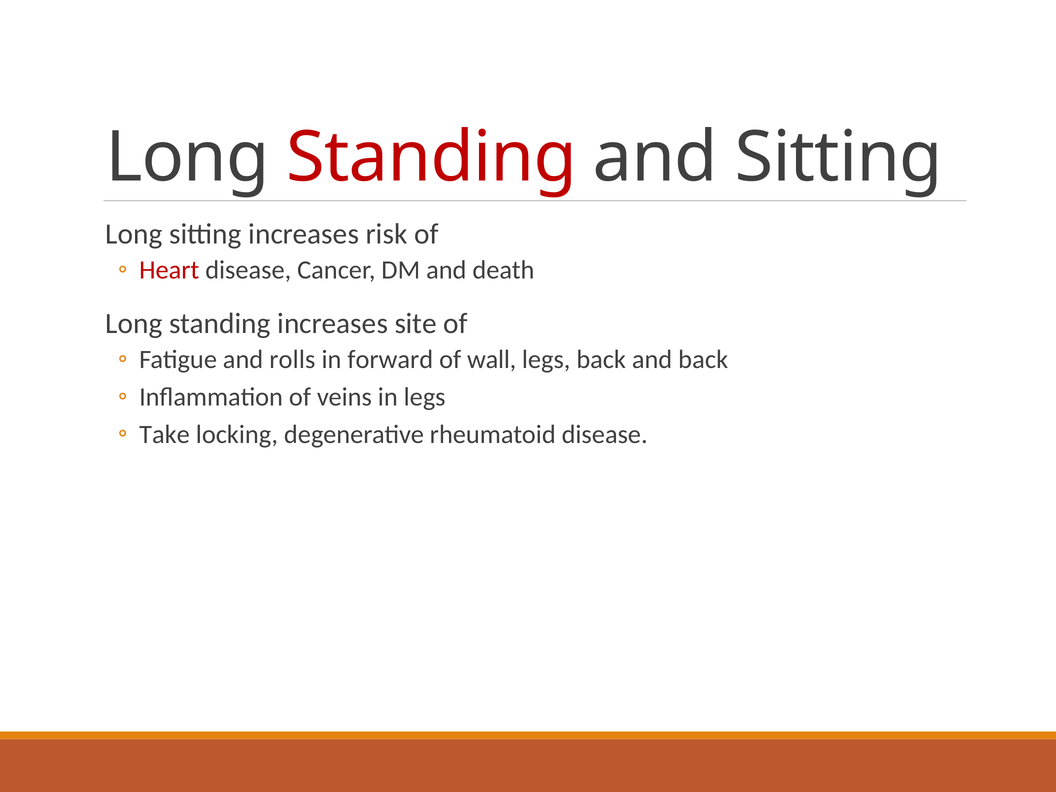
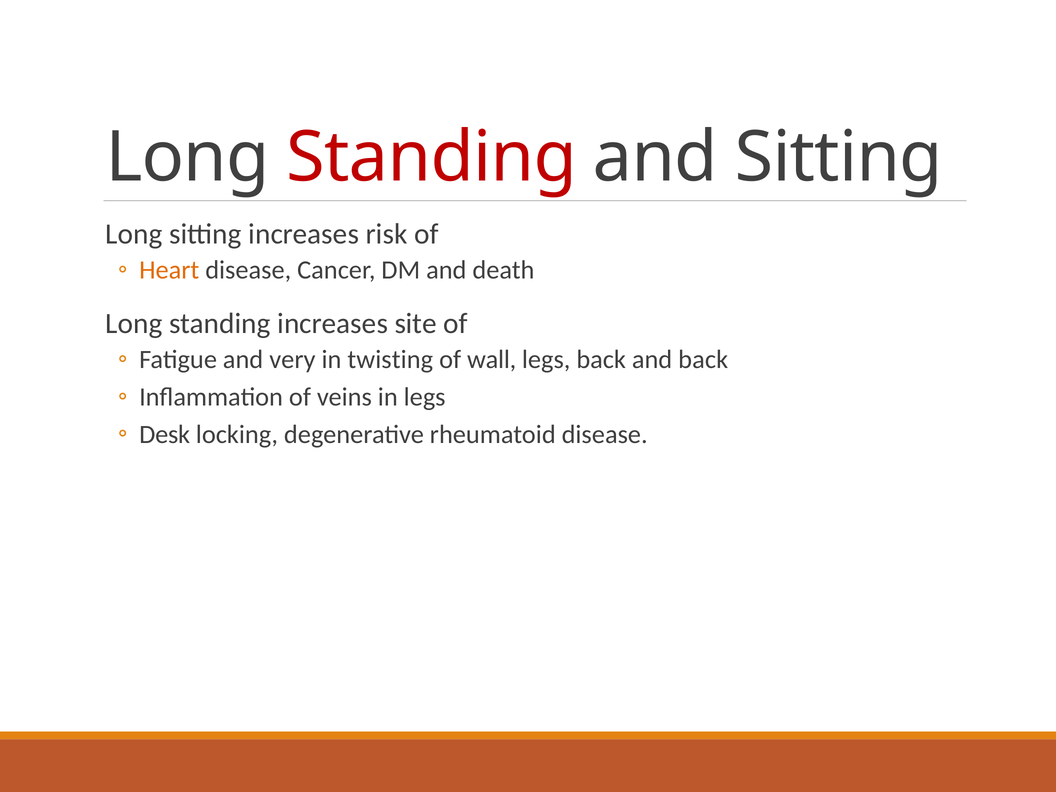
Heart colour: red -> orange (169, 270)
rolls: rolls -> very (292, 360)
forward: forward -> twisting (390, 360)
Take: Take -> Desk (165, 434)
